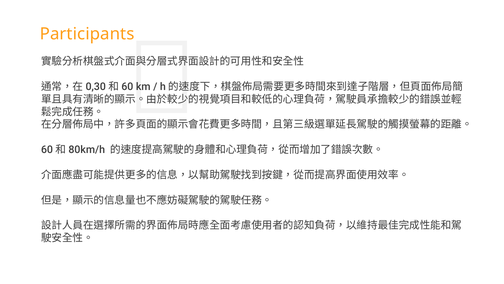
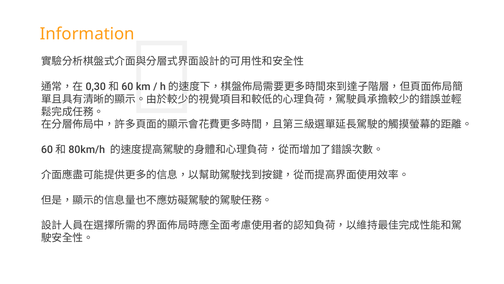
Participants: Participants -> Information (87, 34)
